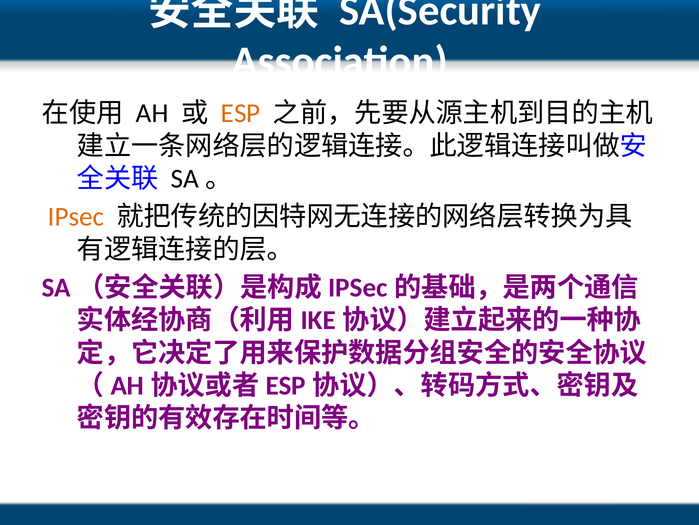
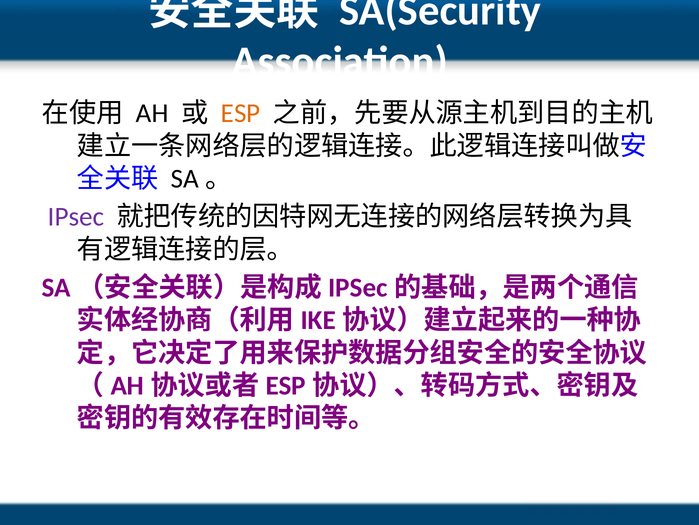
IPsec colour: orange -> purple (76, 217)
